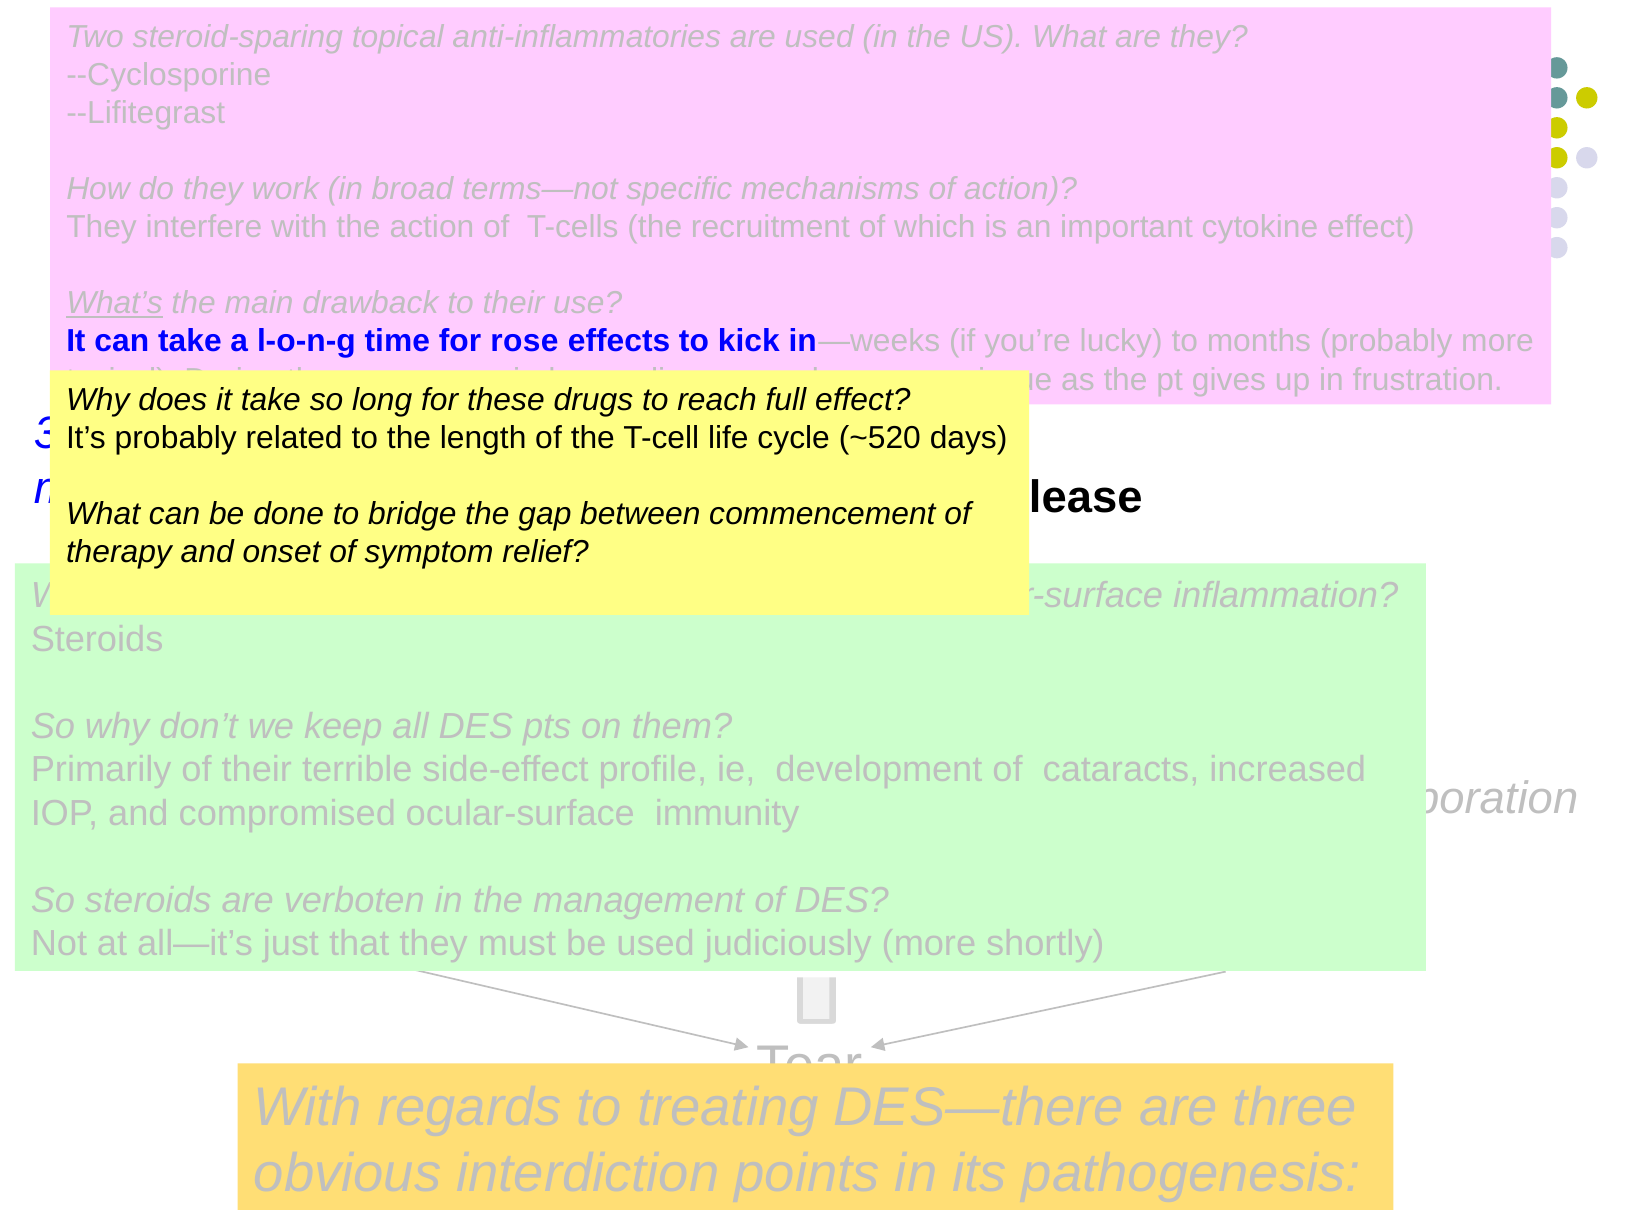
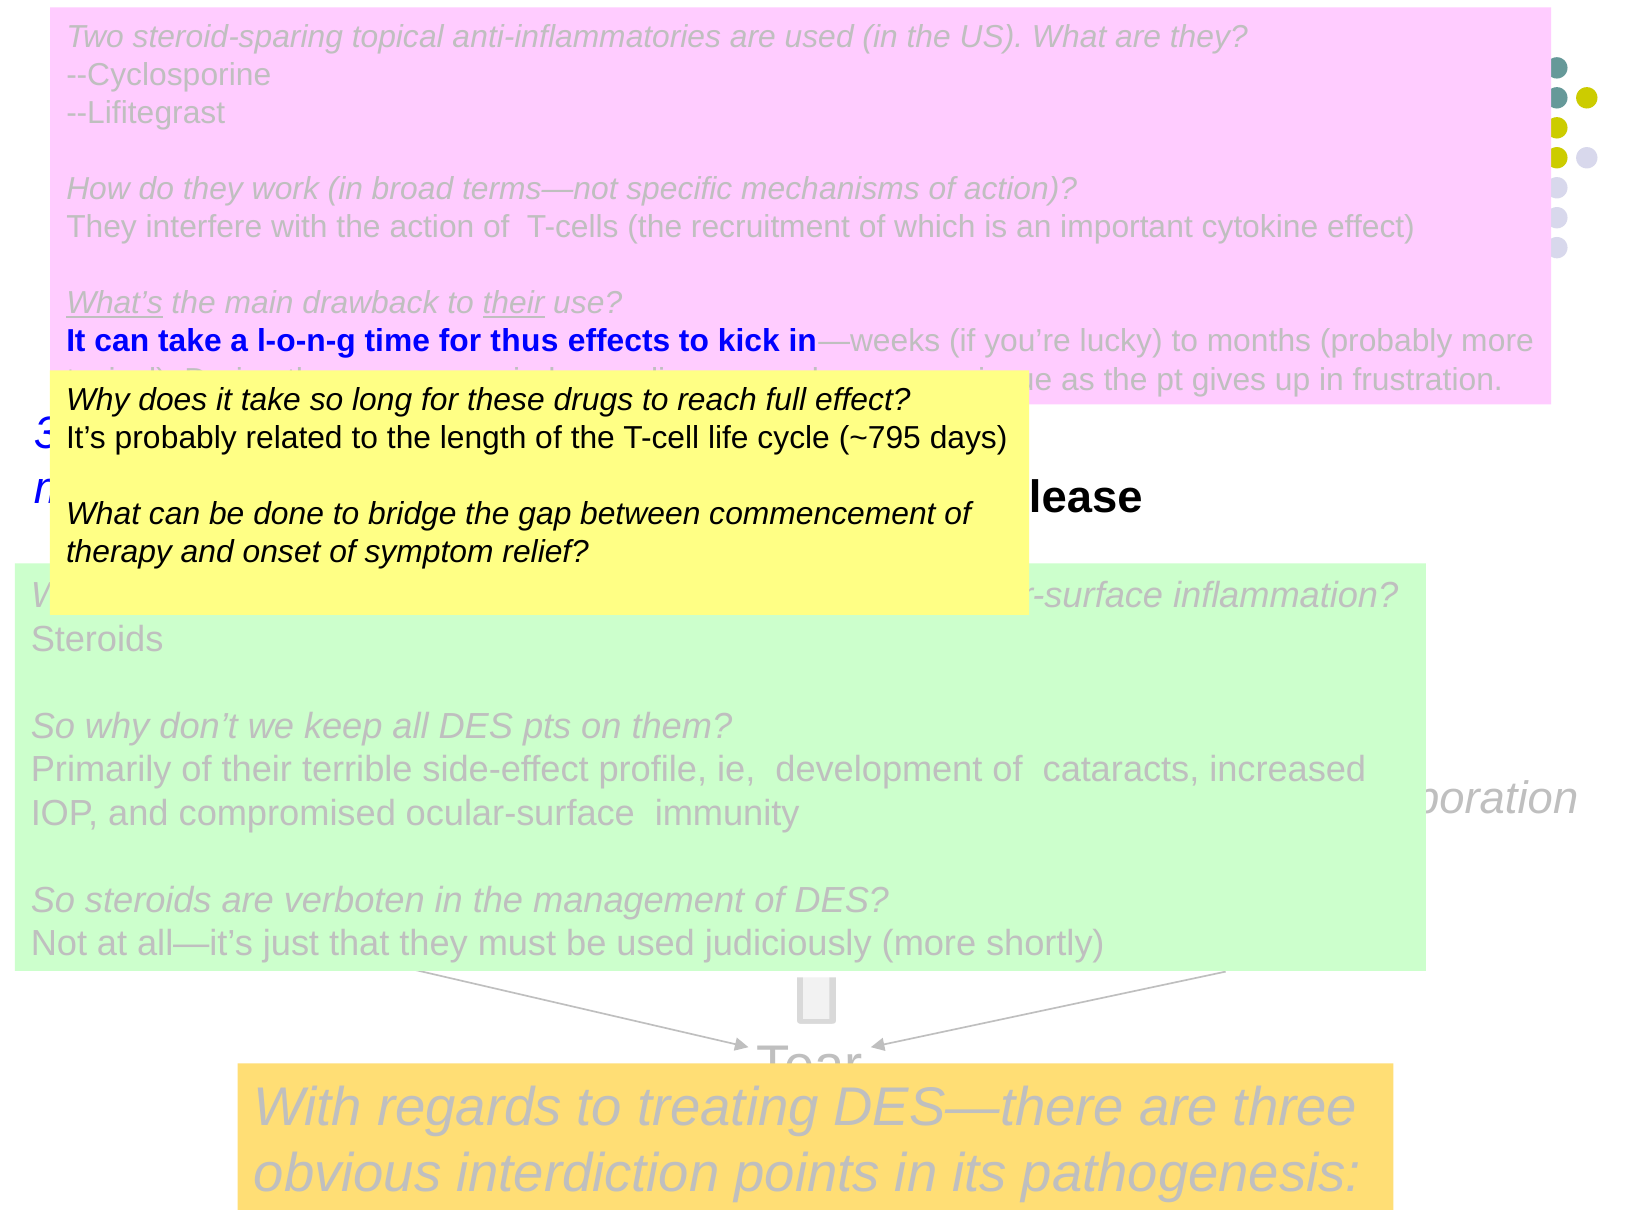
their underline: none -> present (514, 304)
rose: rose -> thus (524, 342)
~520: ~520 -> ~795 (880, 438)
